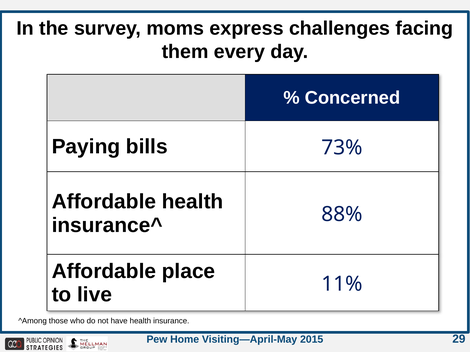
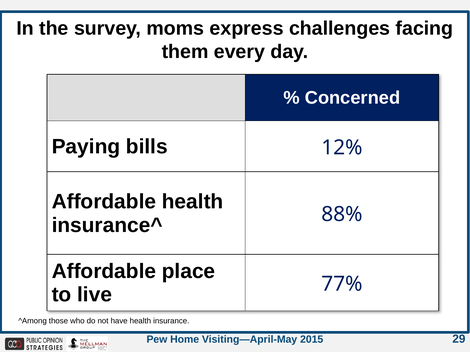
73%: 73% -> 12% (342, 148)
11%: 11% -> 77% (342, 284)
